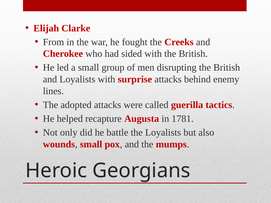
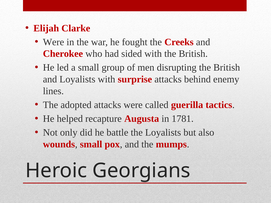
From: From -> Were (53, 42)
